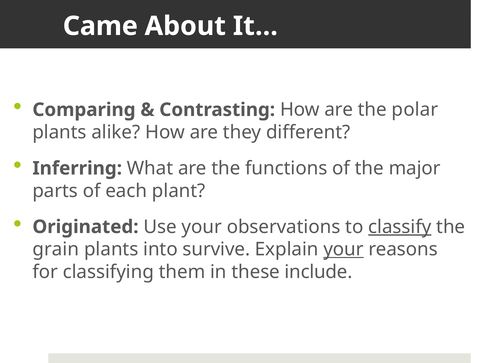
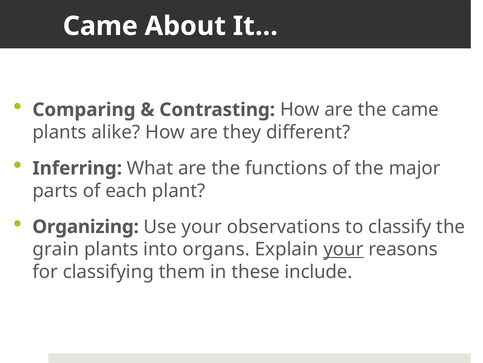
the polar: polar -> came (415, 110)
Originated: Originated -> Organizing (86, 226)
classify underline: present -> none (400, 226)
survive: survive -> organs (216, 249)
